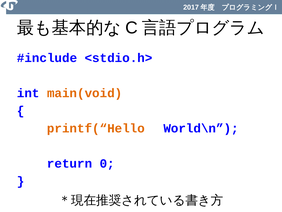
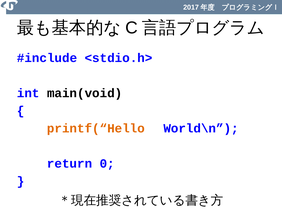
main(void colour: orange -> black (85, 93)
